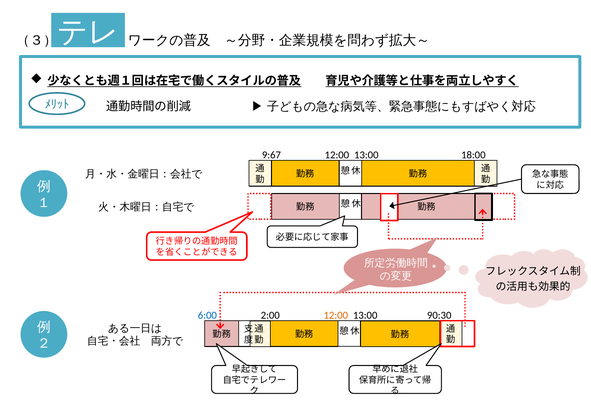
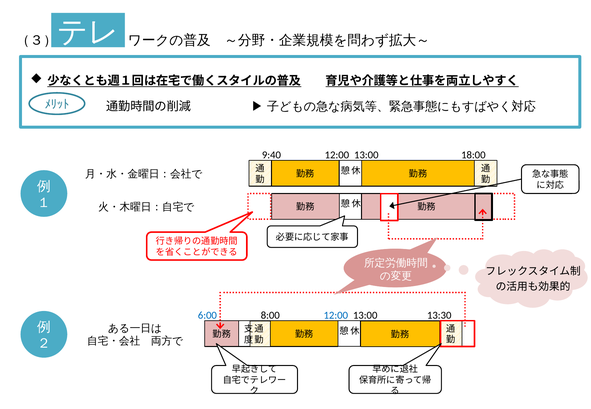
9:67: 9:67 -> 9:40 (271, 155)
2:00: 2:00 -> 8:00 (270, 316)
12:00 colour: orange -> blue (336, 316)
90:30: 90:30 -> 13:30 (439, 316)
